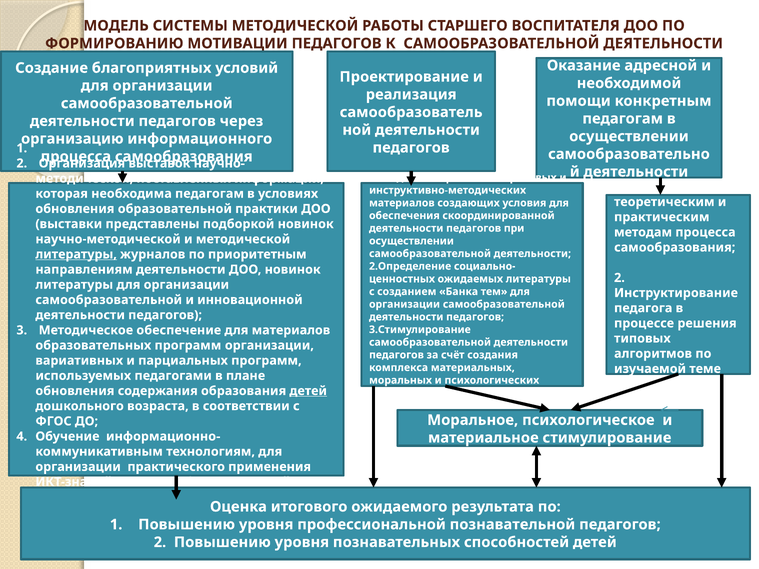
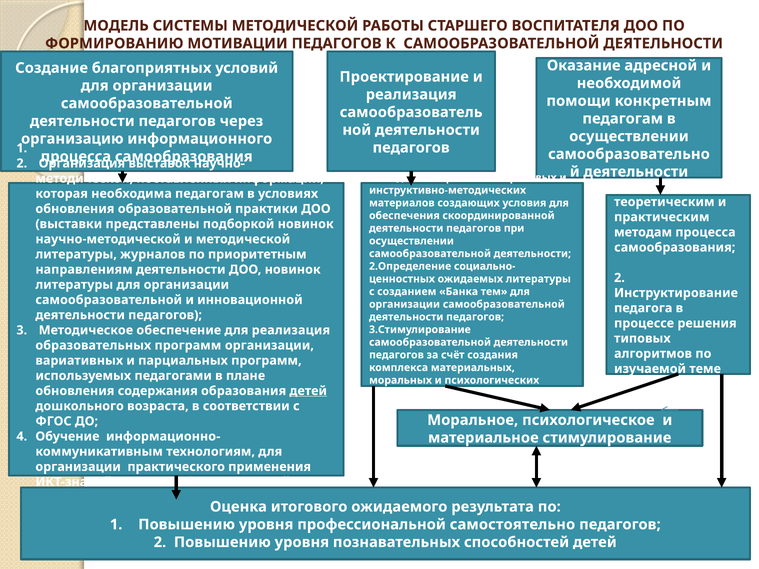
литературы underline: present -> none (76, 254)
для материалов: материалов -> реализация (291, 330)
познавательной: познавательной -> самостоятельно (512, 525)
